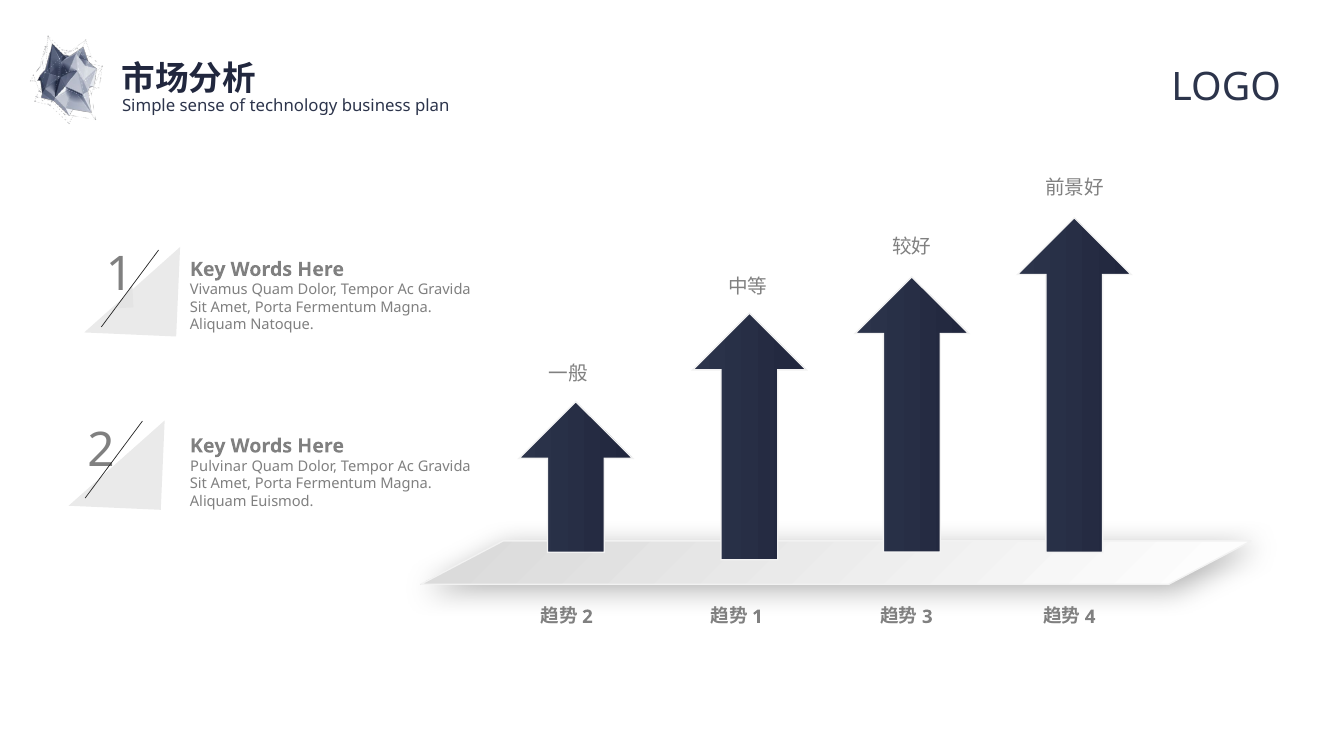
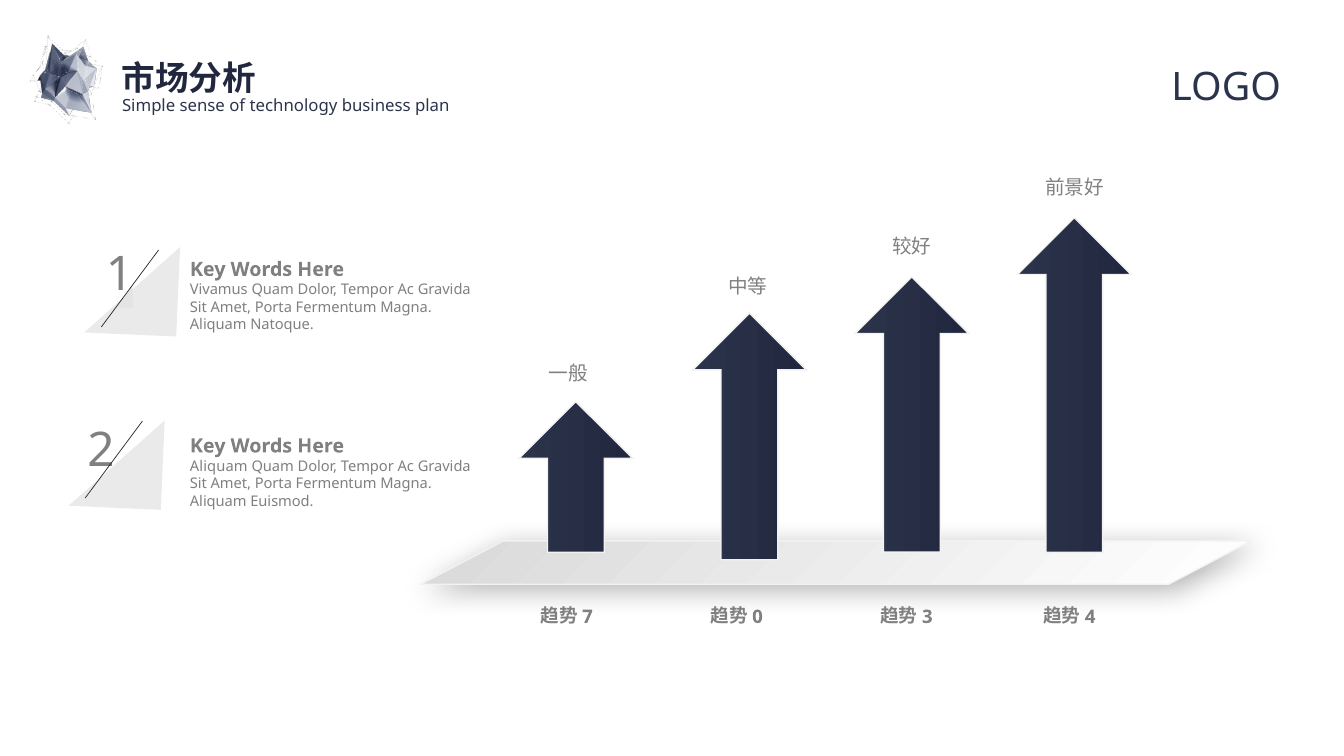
Pulvinar: Pulvinar -> Aliquam (219, 466)
2: 2 -> 7 (587, 617)
1: 1 -> 0 (757, 617)
